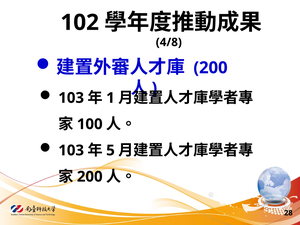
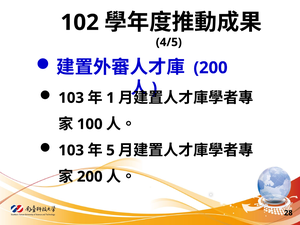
4/8: 4/8 -> 4/5 (169, 42)
